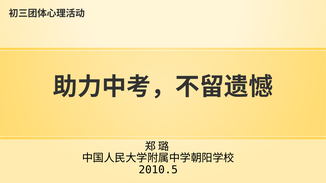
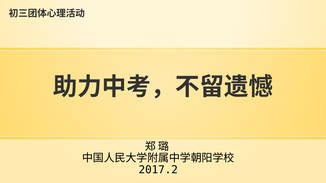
2010.5: 2010.5 -> 2017.2 (158, 170)
